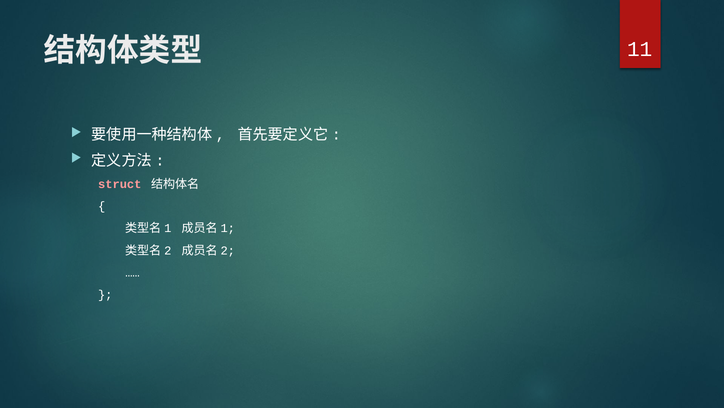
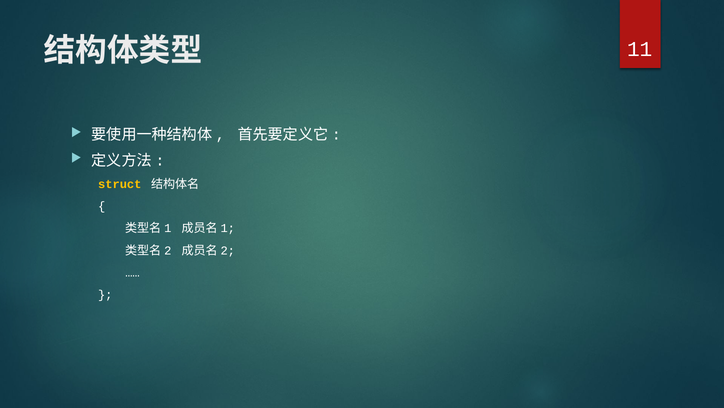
struct colour: pink -> yellow (120, 184)
